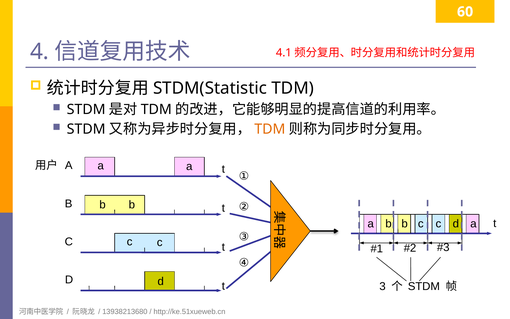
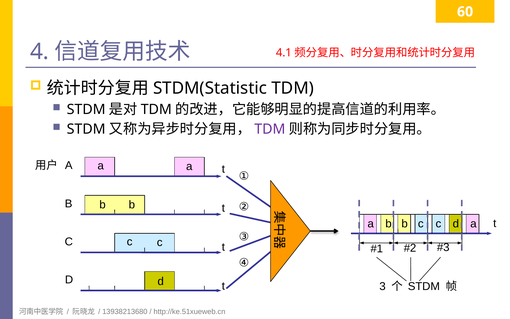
TDM colour: orange -> purple (270, 129)
